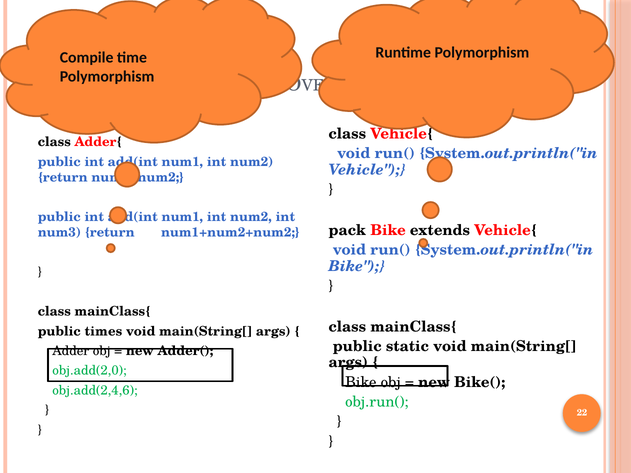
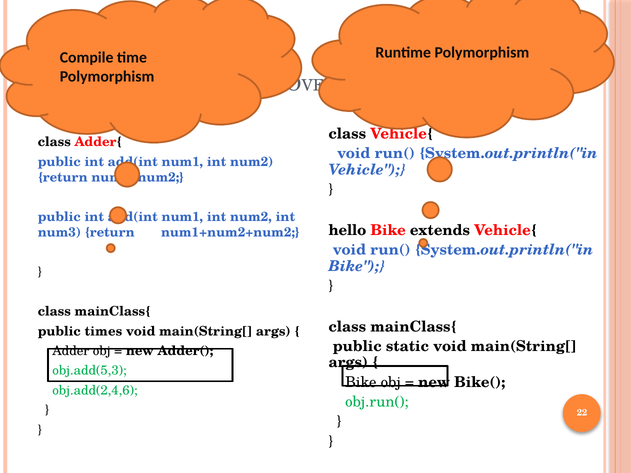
pack: pack -> hello (347, 230)
obj.add(2,0: obj.add(2,0 -> obj.add(5,3 (90, 371)
